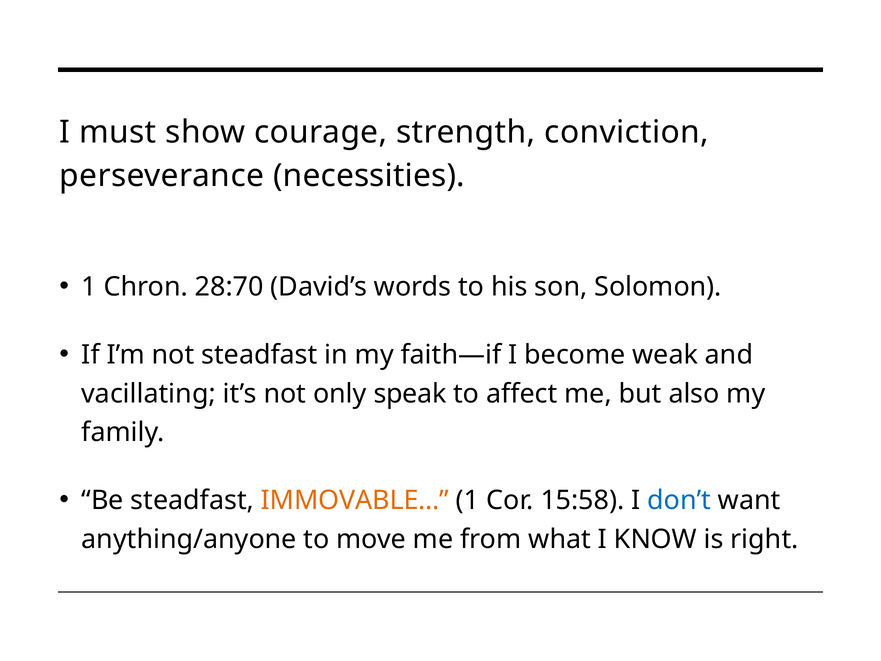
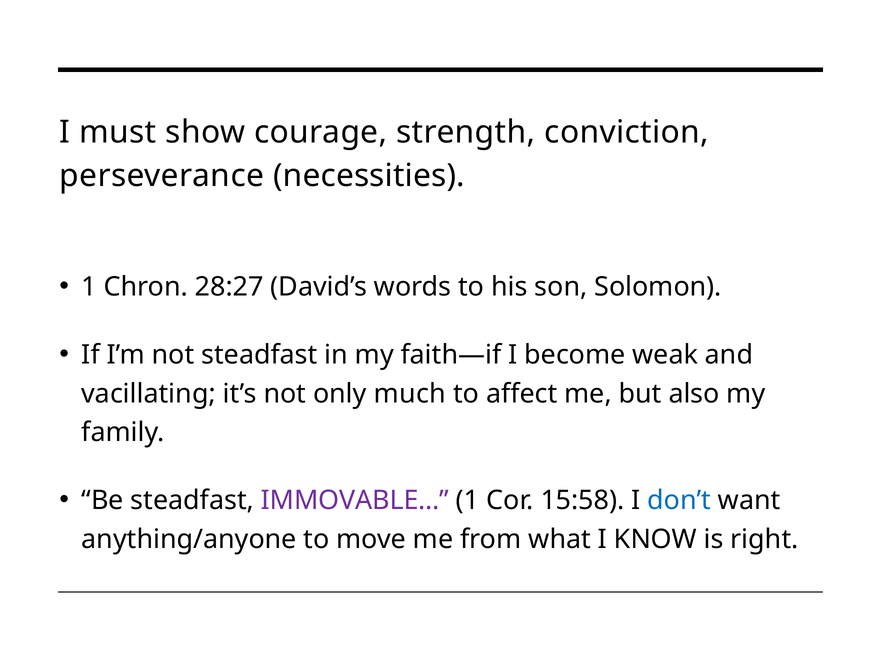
28:70: 28:70 -> 28:27 (229, 287)
speak: speak -> much (410, 393)
IMMOVABLE… colour: orange -> purple (355, 500)
